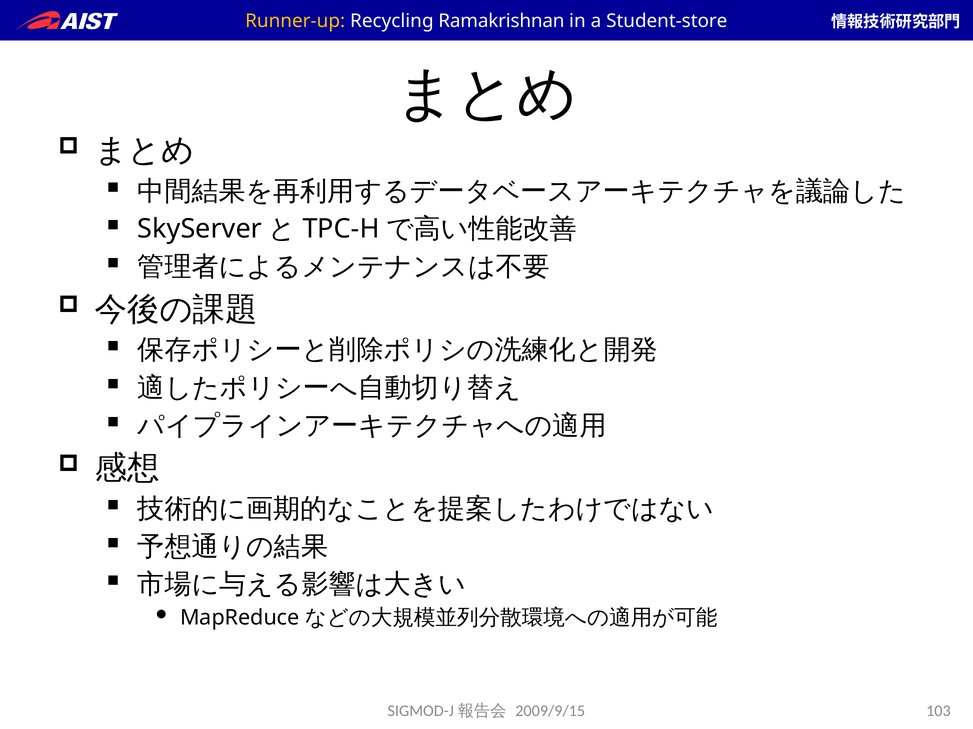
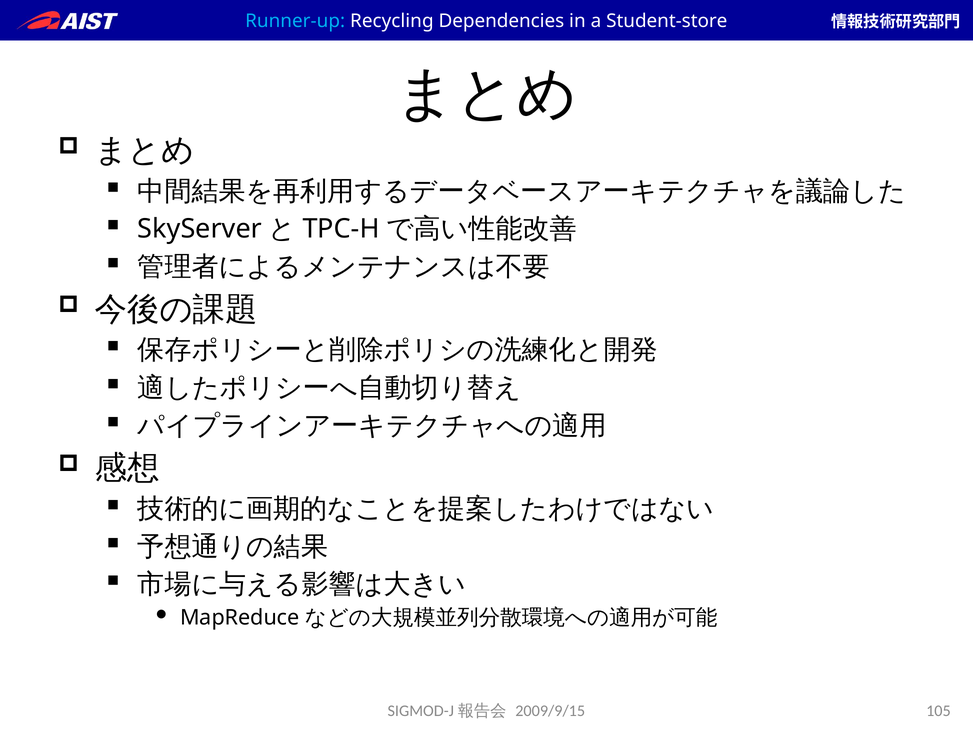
Runner-up colour: yellow -> light blue (295, 21)
Ramakrishnan: Ramakrishnan -> Dependencies (501, 21)
103: 103 -> 105 (938, 712)
